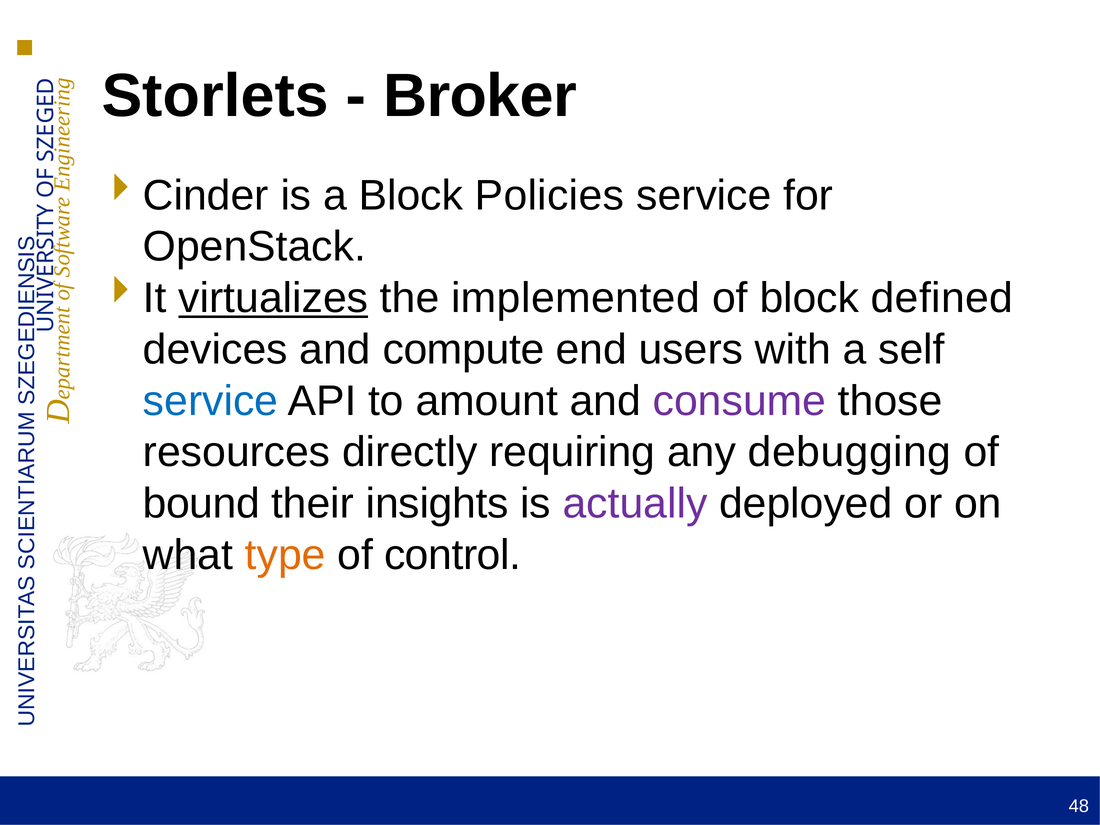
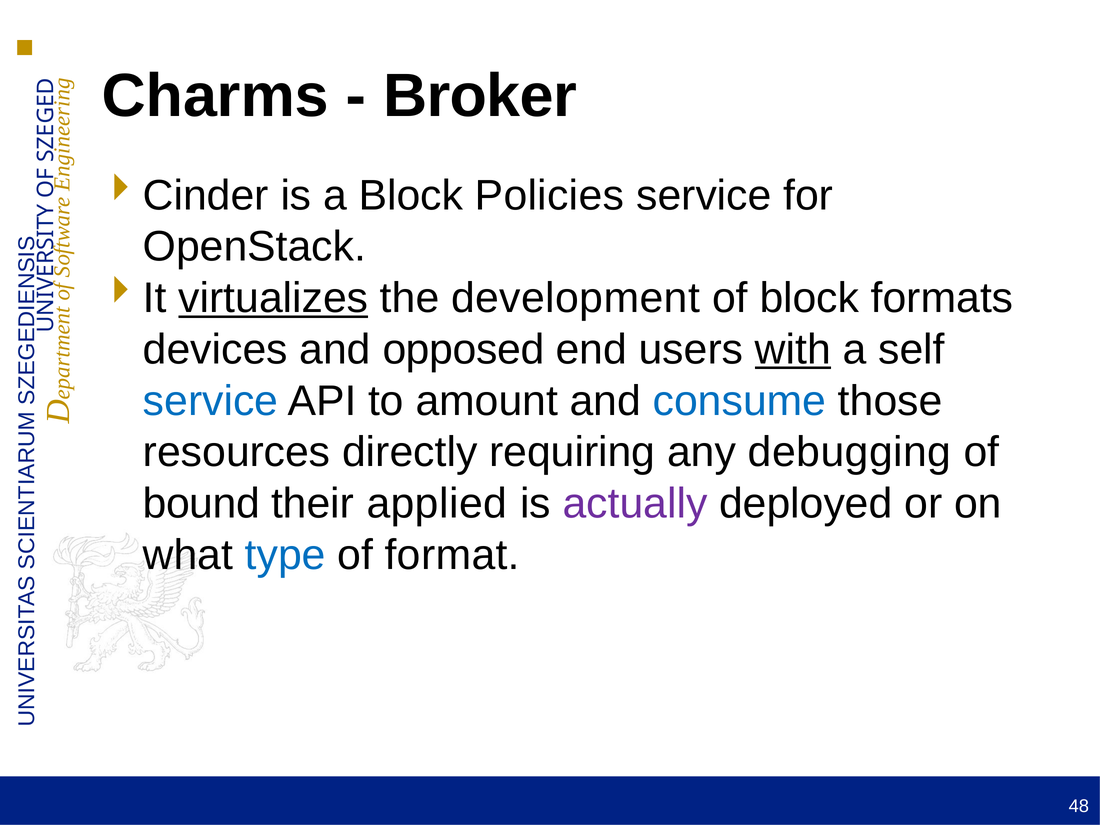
Storlets: Storlets -> Charms (215, 96)
implemented: implemented -> development (575, 298)
defined: defined -> formats (942, 298)
compute: compute -> opposed (463, 350)
with underline: none -> present (793, 350)
consume colour: purple -> blue (739, 401)
insights: insights -> applied (437, 504)
type colour: orange -> blue (285, 555)
control: control -> format (452, 555)
